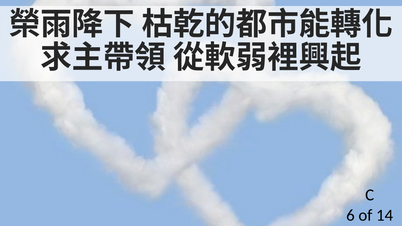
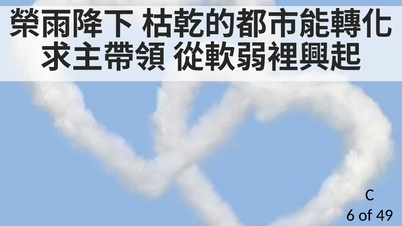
14: 14 -> 49 (385, 215)
